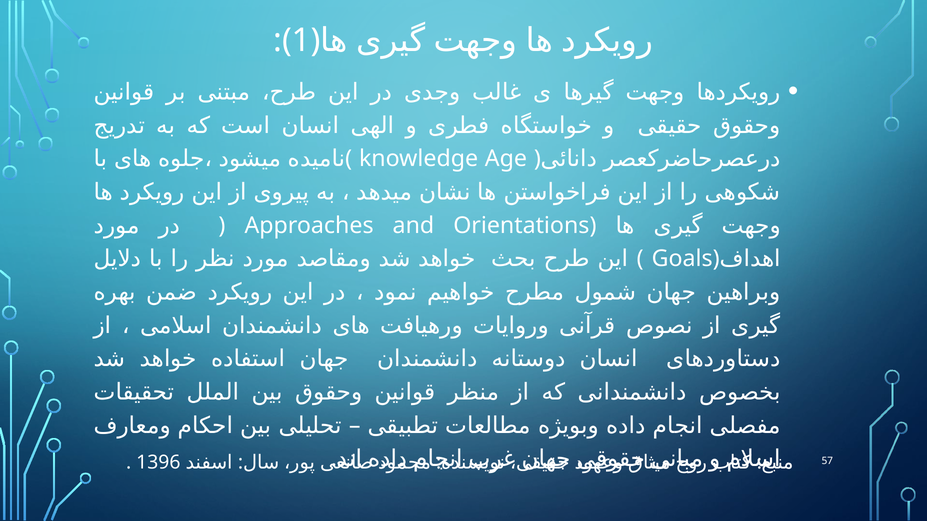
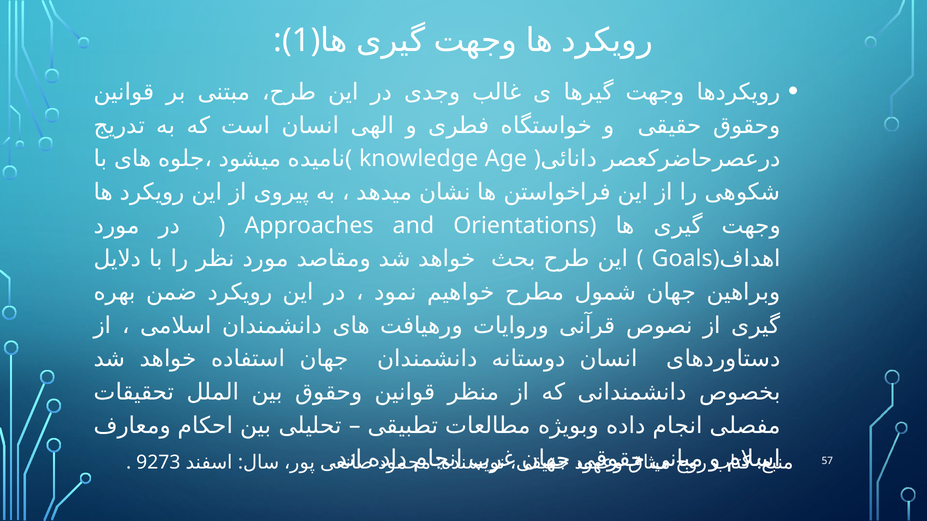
1396: 1396 -> 9273 (158, 463)
